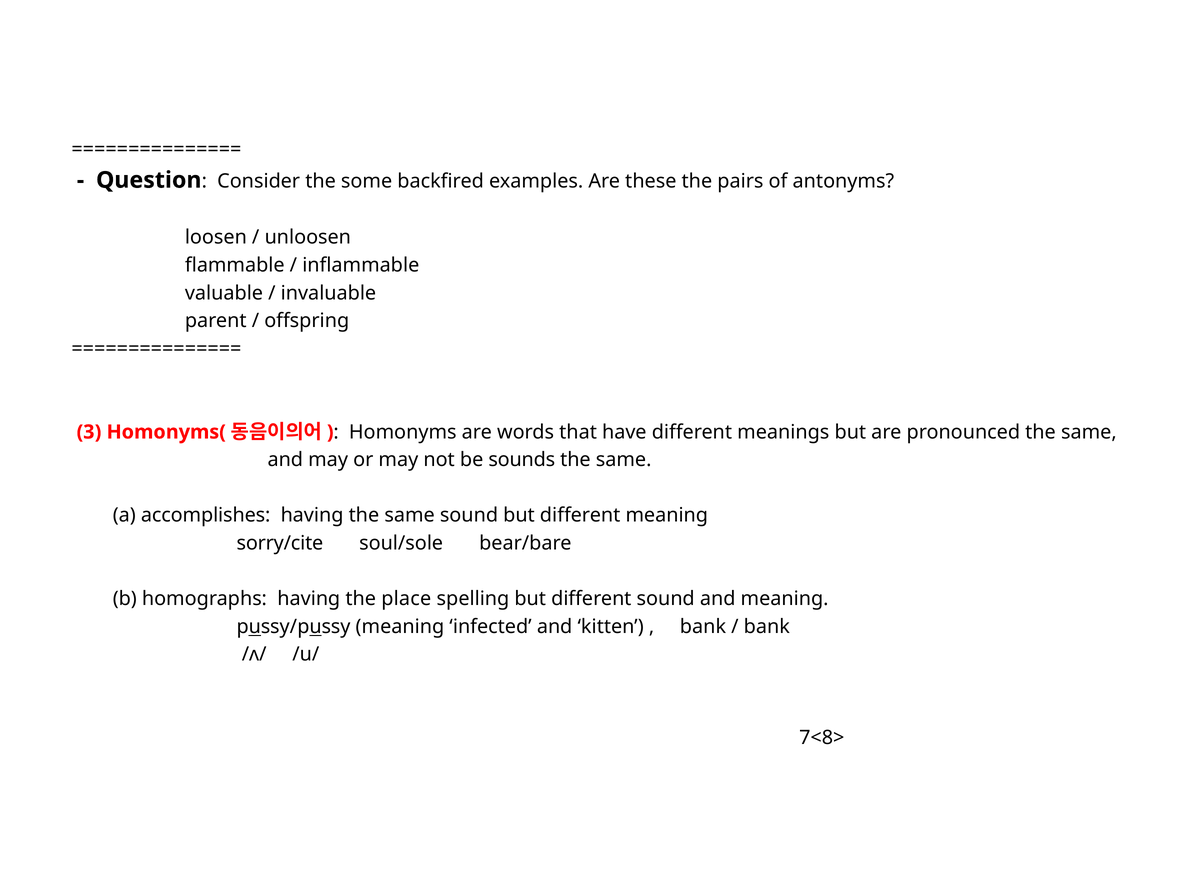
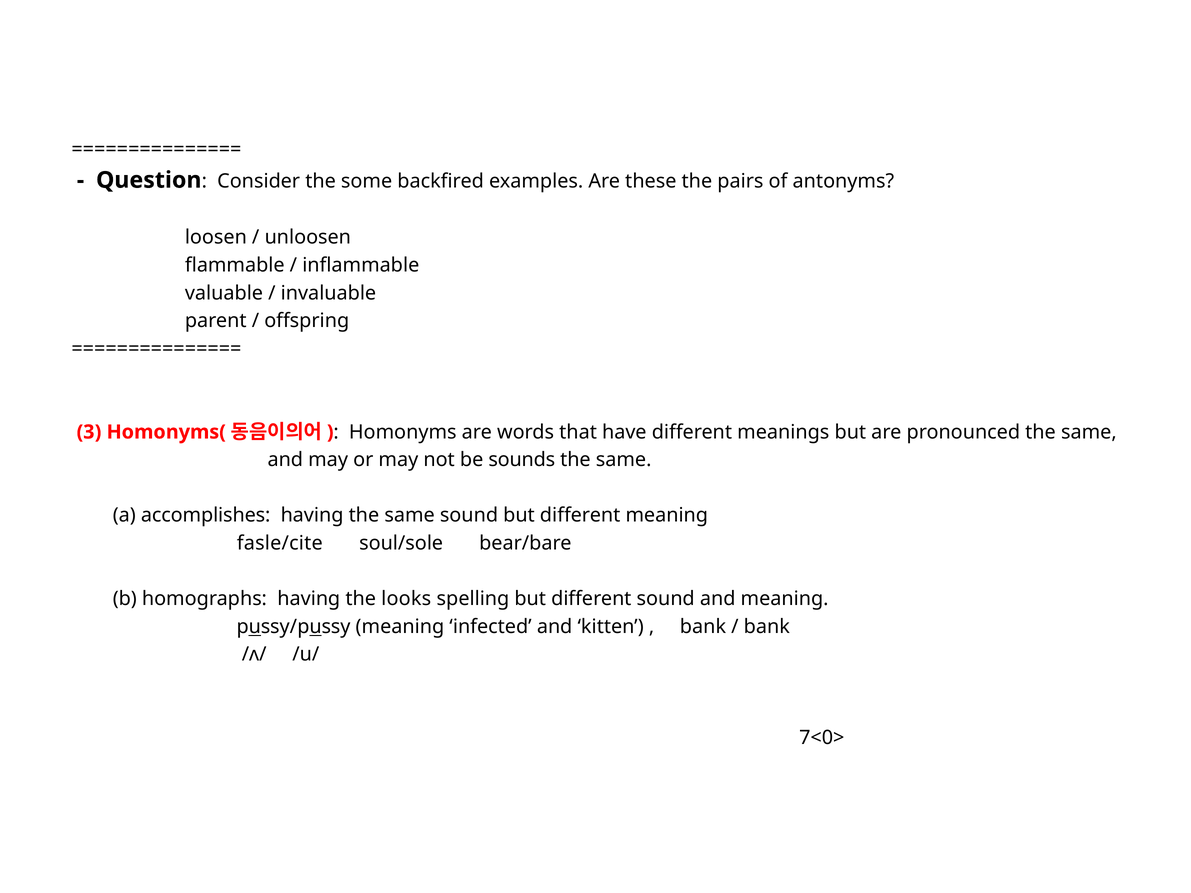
sorry/cite: sorry/cite -> fasle/cite (280, 543)
place: place -> looks (406, 599)
7<8>: 7<8> -> 7<0> (822, 738)
